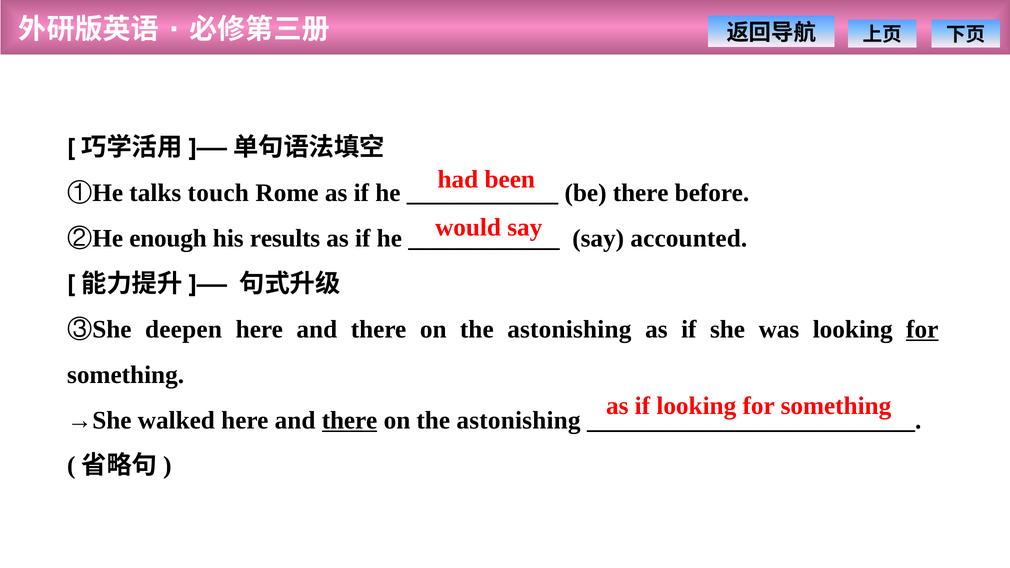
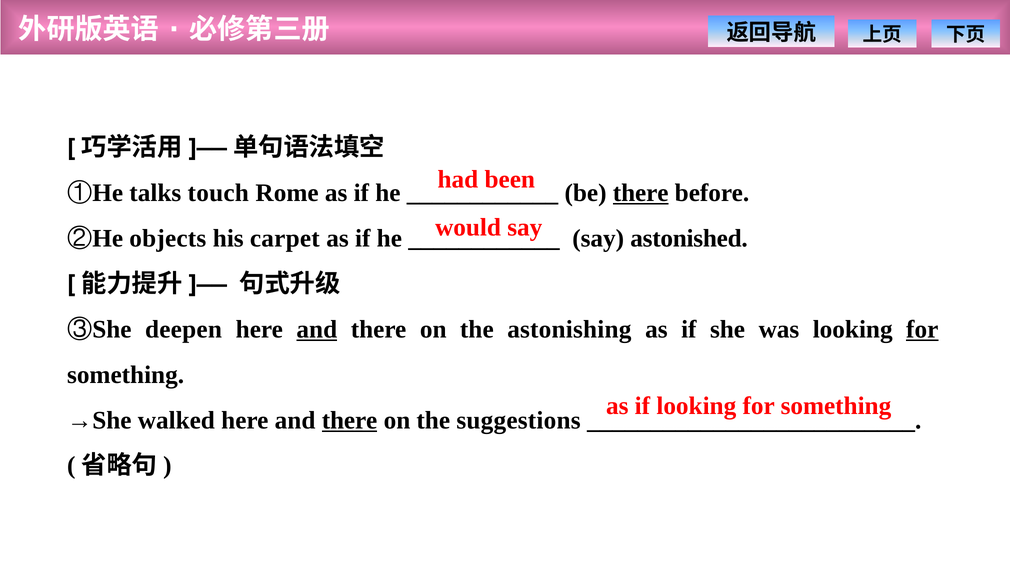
there underline: none -> present (641, 193)
enough: enough -> objects (168, 239)
results: results -> carpet (285, 239)
accounted: accounted -> astonished (689, 239)
and underline: none -> present (317, 329)
astonishing: astonishing -> suggestions (519, 420)
